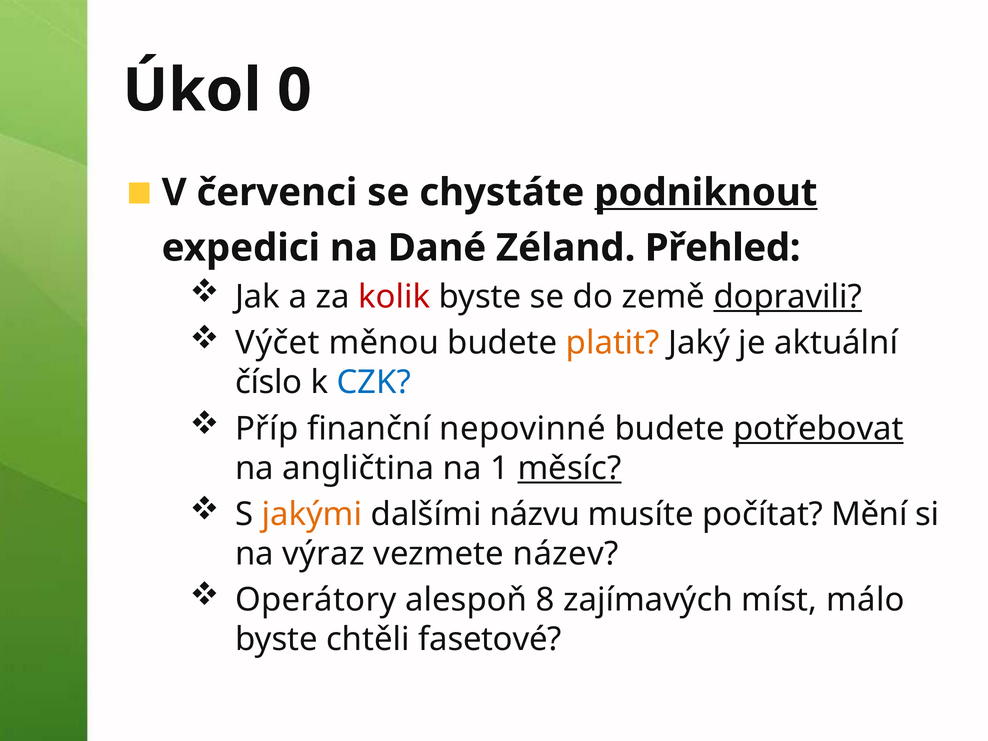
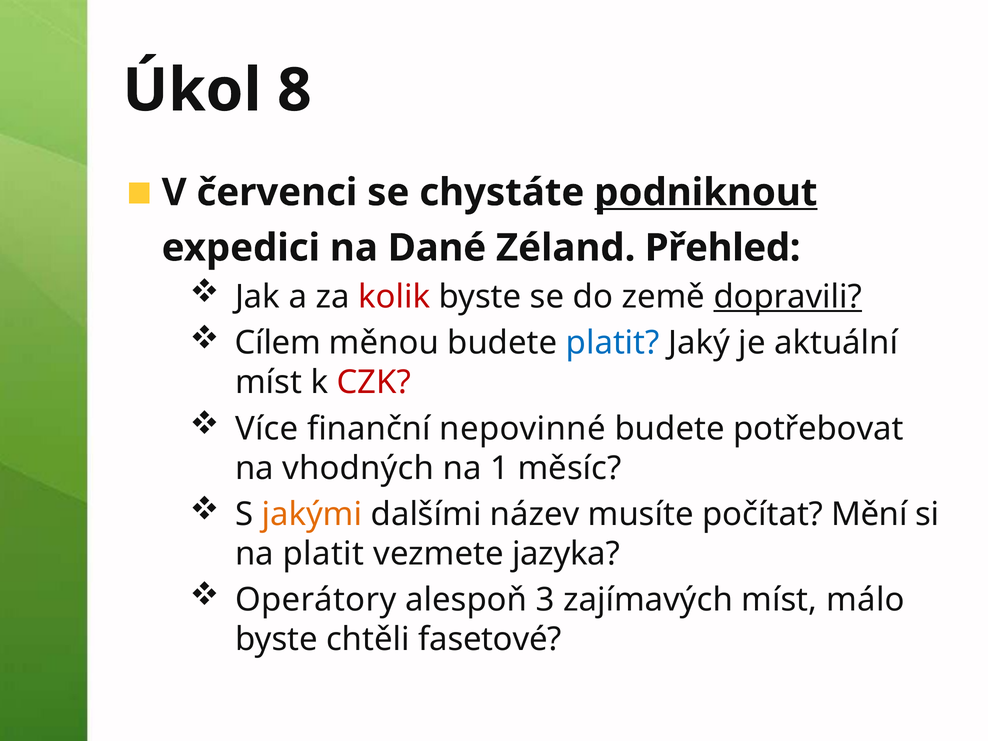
0: 0 -> 8 (294, 91)
Výčet: Výčet -> Cílem (278, 343)
platit colour: orange -> blue (613, 343)
číslo: číslo -> míst (269, 383)
CZK colour: blue -> red (374, 383)
Příp: Příp -> Více (267, 429)
potřebovat underline: present -> none (818, 429)
angličtina: angličtina -> vhodných (358, 468)
měsíc underline: present -> none (570, 468)
názvu: názvu -> název (535, 514)
na výraz: výraz -> platit (323, 554)
název: název -> jazyka (566, 554)
8: 8 -> 3 (545, 600)
